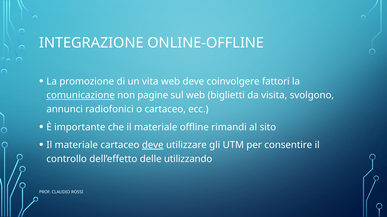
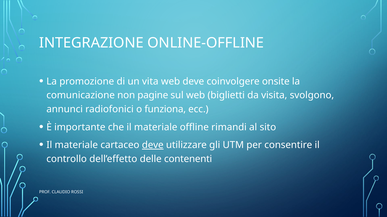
fattori: fattori -> onsite (276, 82)
comunicazione underline: present -> none (81, 96)
o cartaceo: cartaceo -> funziona (165, 110)
utilizzando: utilizzando -> contenenti (188, 159)
